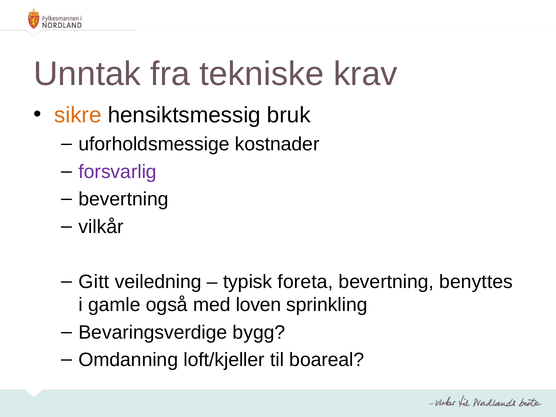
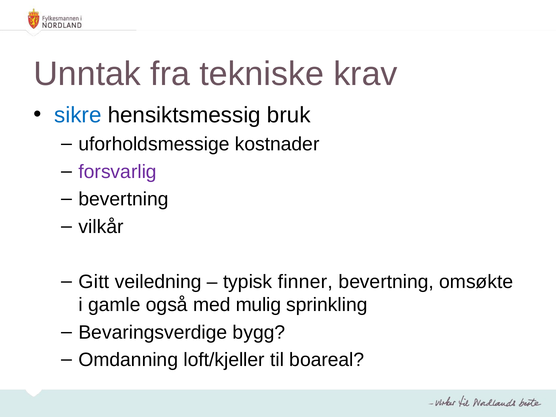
sikre colour: orange -> blue (78, 115)
foreta: foreta -> finner (305, 282)
benyttes: benyttes -> omsøkte (476, 282)
loven: loven -> mulig (258, 305)
